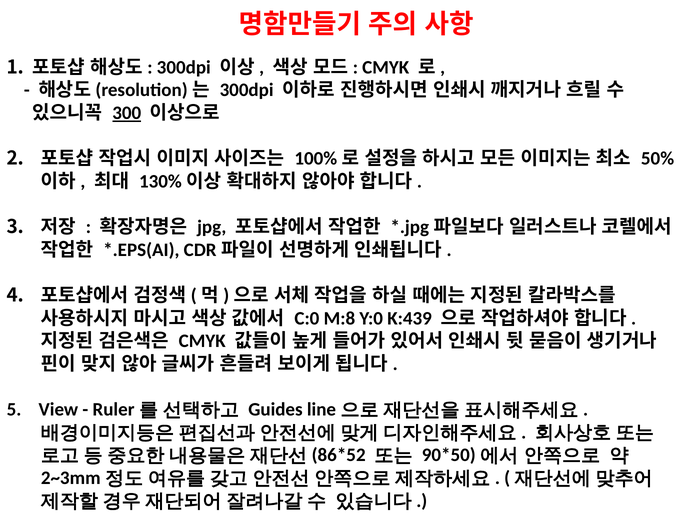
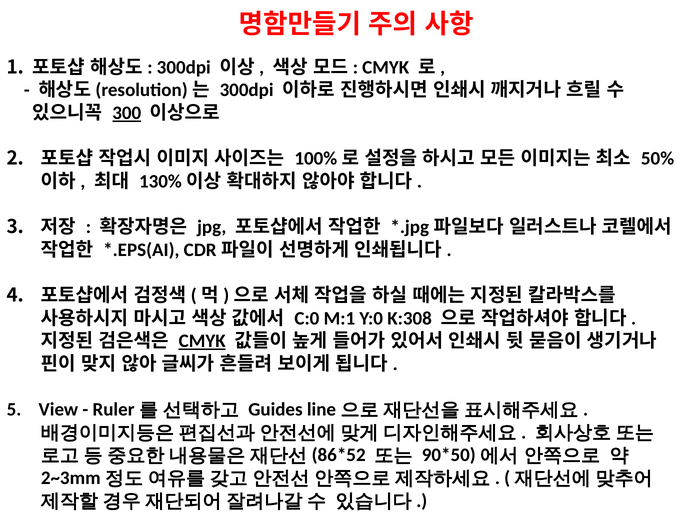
M:8: M:8 -> M:1 (339, 318)
K:439: K:439 -> K:308 (410, 318)
CMYK underline: none -> present (202, 341)
